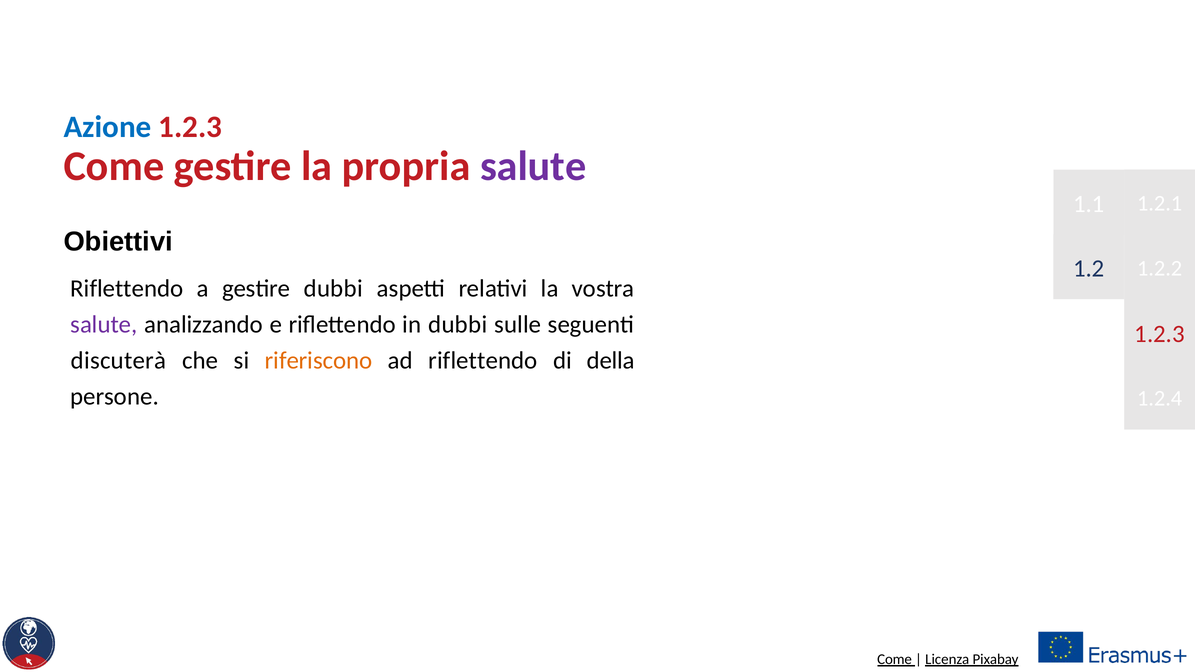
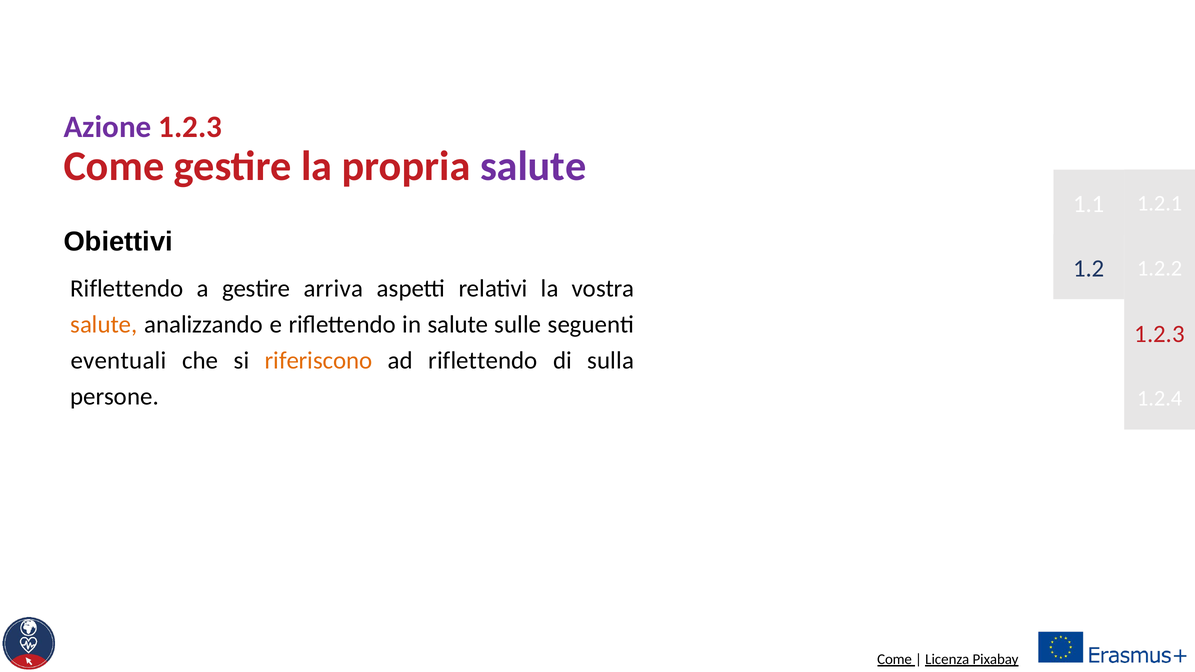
Azione colour: blue -> purple (108, 127)
gestire dubbi: dubbi -> arriva (333, 289)
salute colour: purple -> orange (104, 325)
in dubbi: dubbi -> salute (458, 325)
discuterà: discuterà -> eventuali (118, 361)
della: della -> sulla (611, 361)
